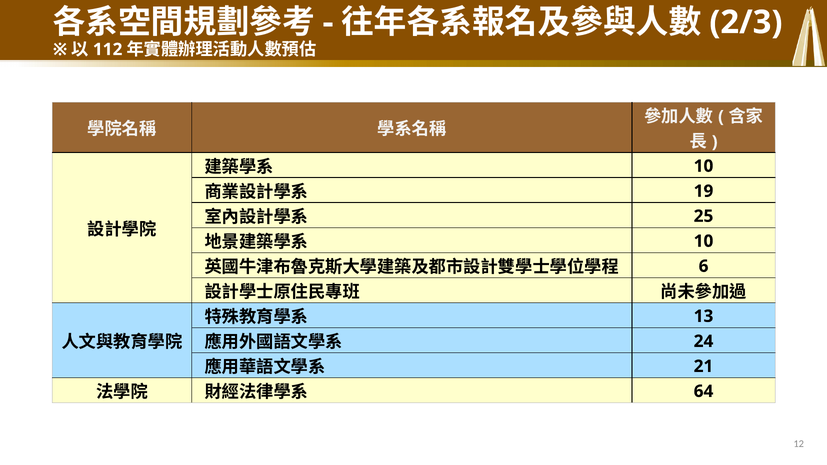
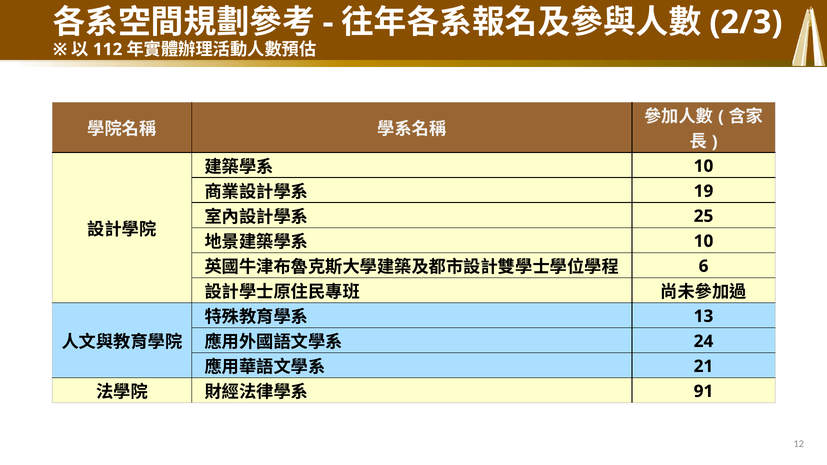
64: 64 -> 91 (704, 391)
